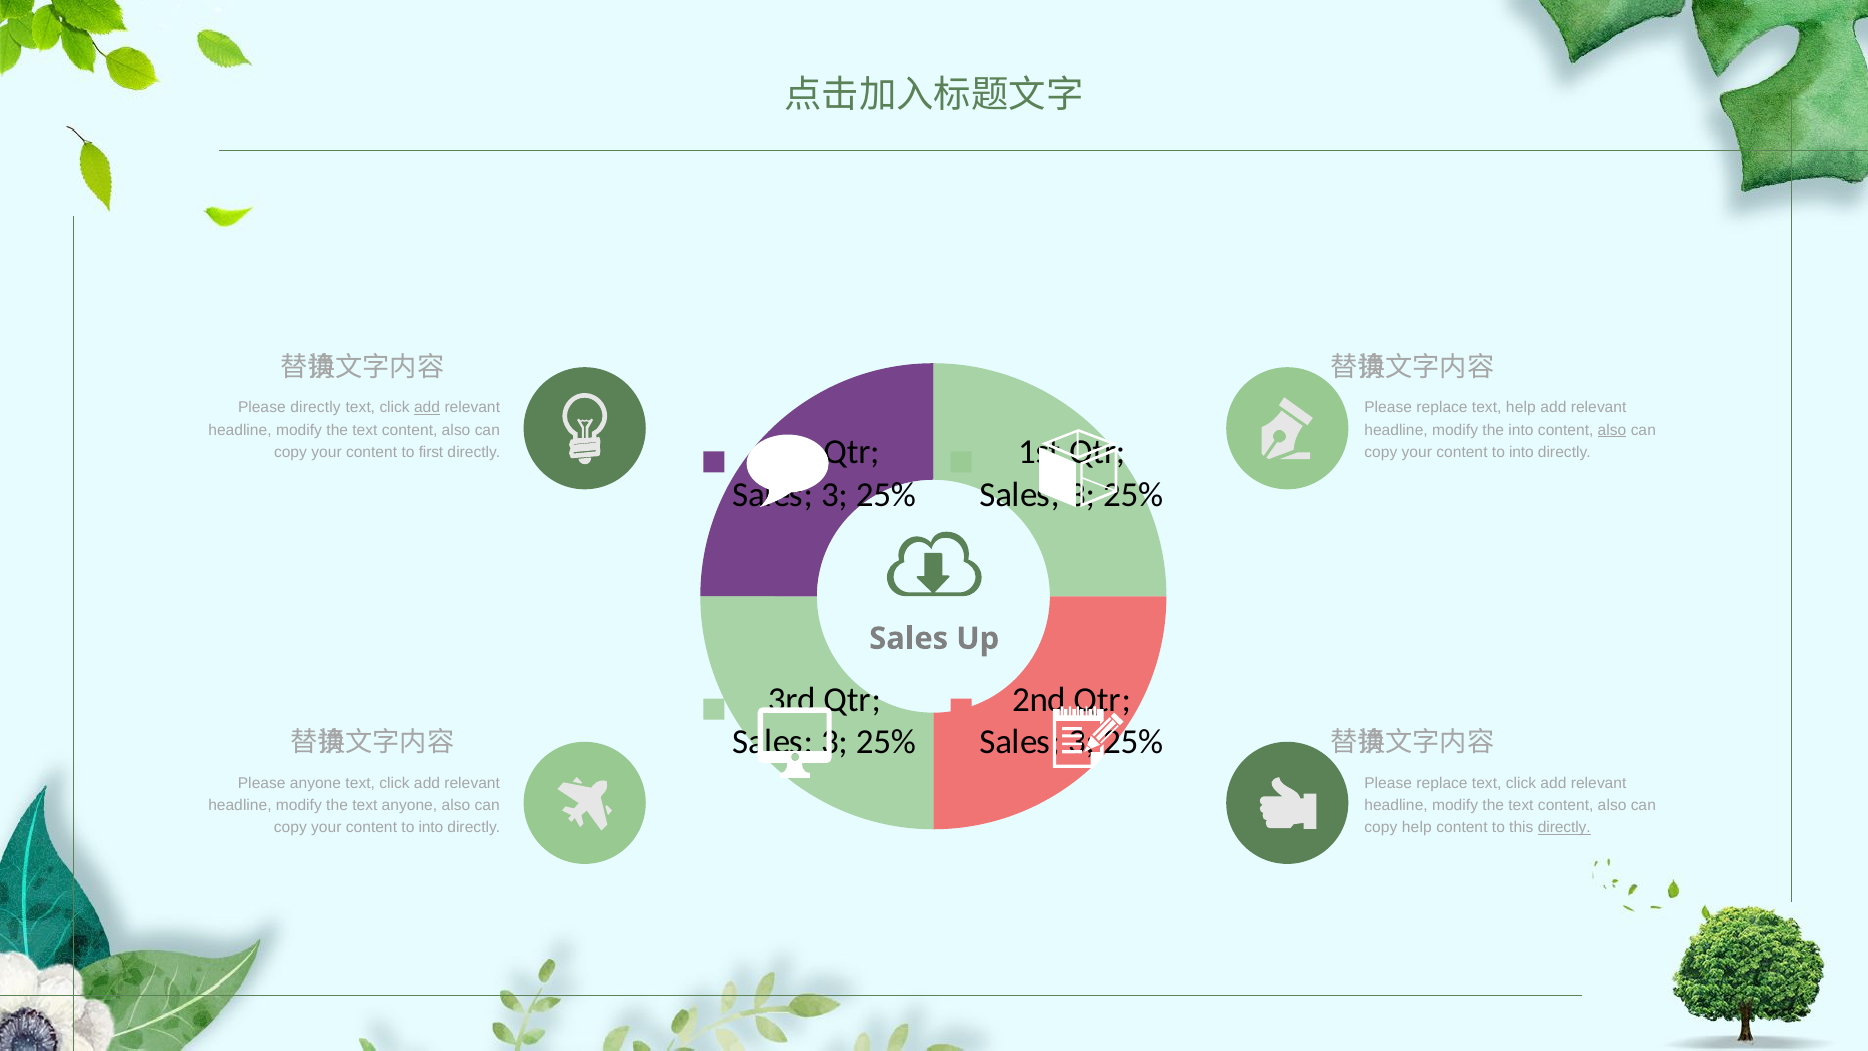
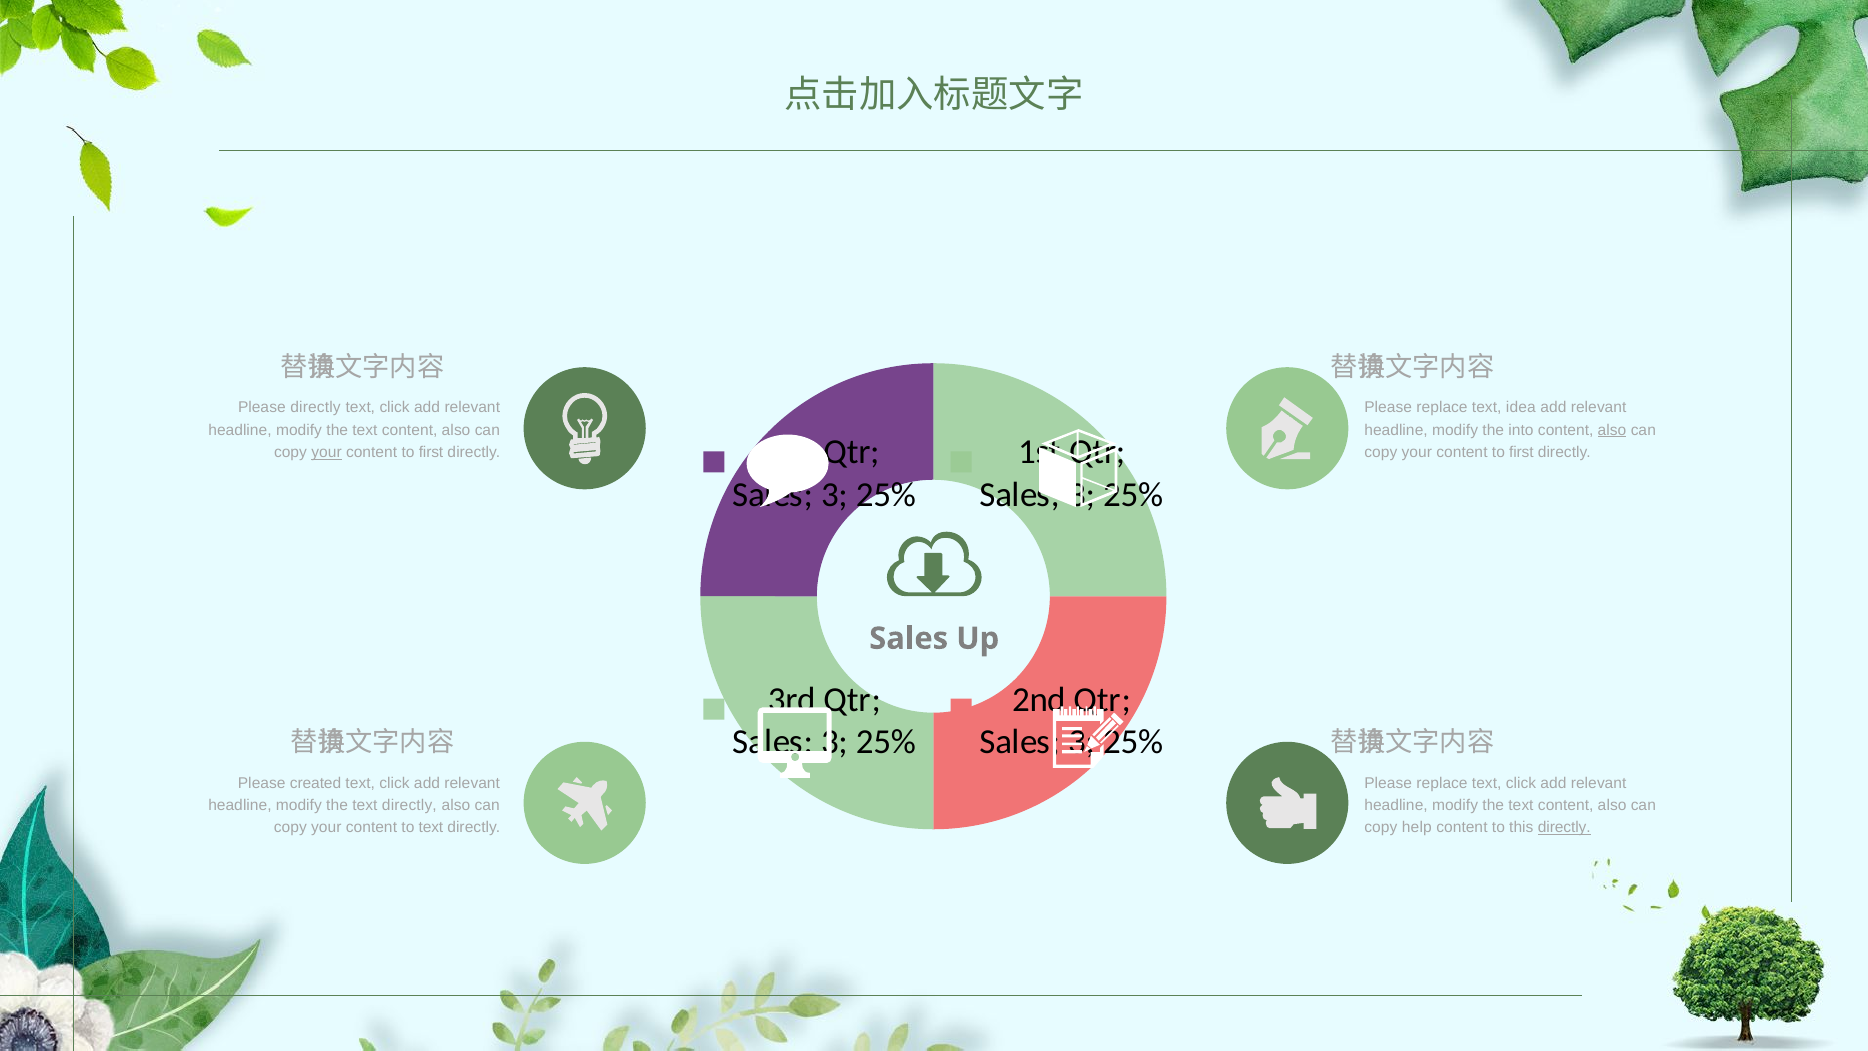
add underline: present -> none (427, 408)
text help: help -> idea (1521, 408)
your underline: none -> present (327, 452)
into: into -> first (1521, 452)
Please anyone: anyone -> created (316, 783)
the text anyone: anyone -> directly (409, 805)
into: into -> text (431, 828)
